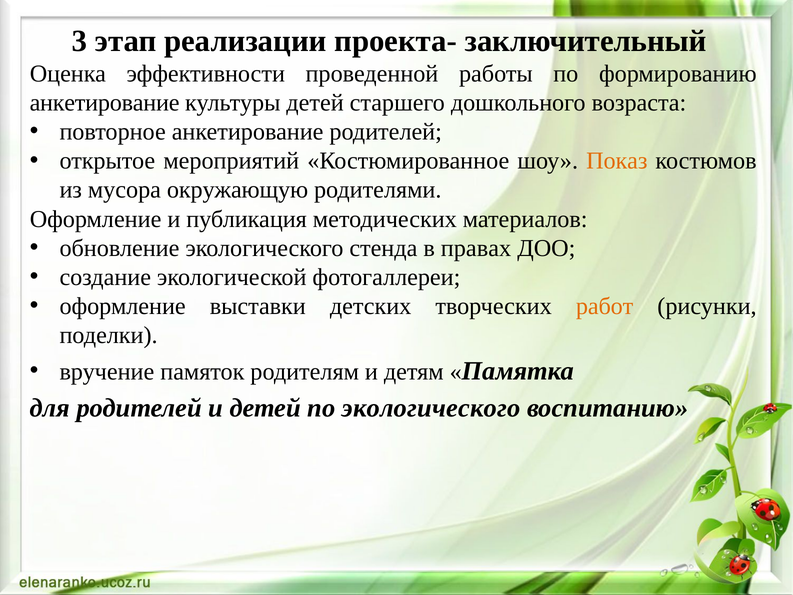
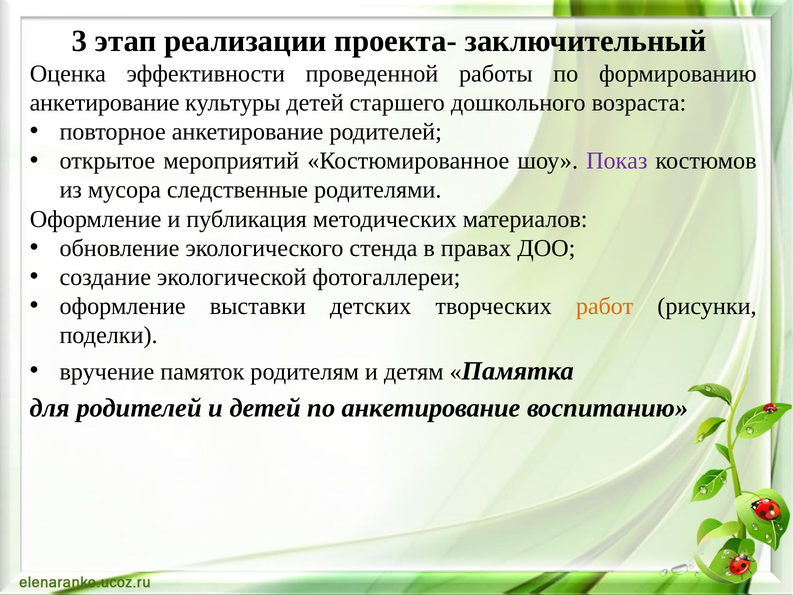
Показ colour: orange -> purple (617, 161)
окружающую: окружающую -> следственные (238, 190)
по экологического: экологического -> анкетирование (431, 408)
